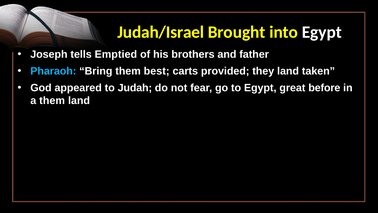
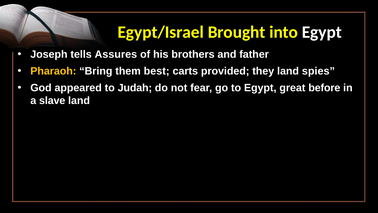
Judah/Israel: Judah/Israel -> Egypt/Israel (161, 32)
Emptied: Emptied -> Assures (116, 54)
Pharaoh colour: light blue -> yellow (53, 71)
taken: taken -> spies (318, 71)
a them: them -> slave (52, 101)
